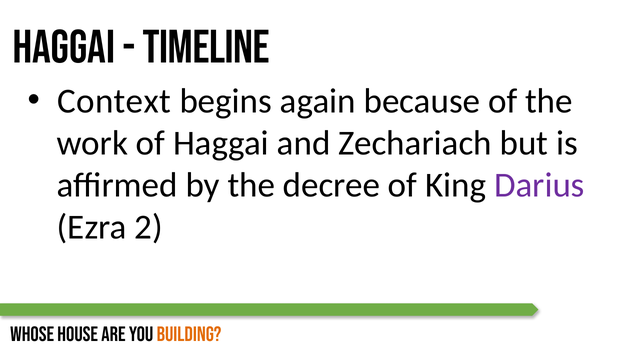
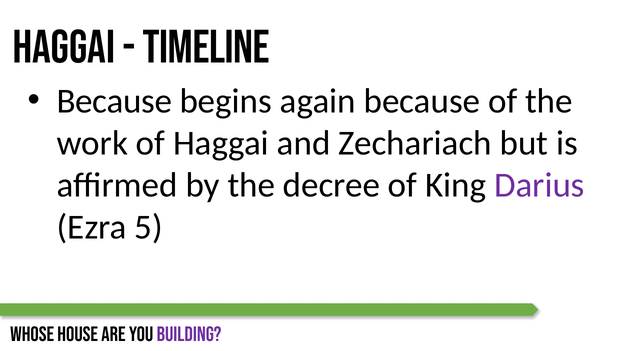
Context: Context -> Because (114, 101)
2: 2 -> 5 (149, 227)
building colour: orange -> purple (189, 334)
